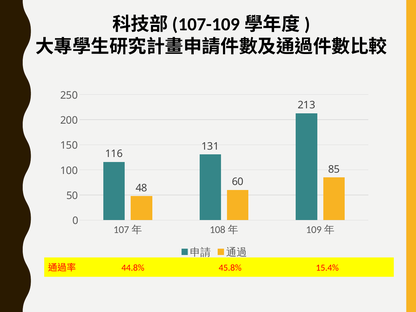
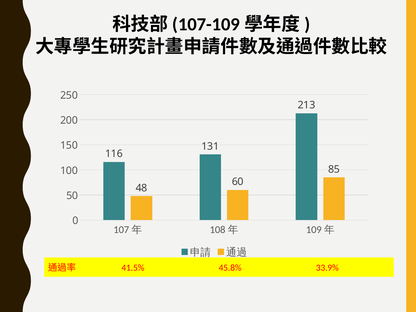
44.8%: 44.8% -> 41.5% (133, 268)
15.4%: 15.4% -> 33.9% (327, 268)
